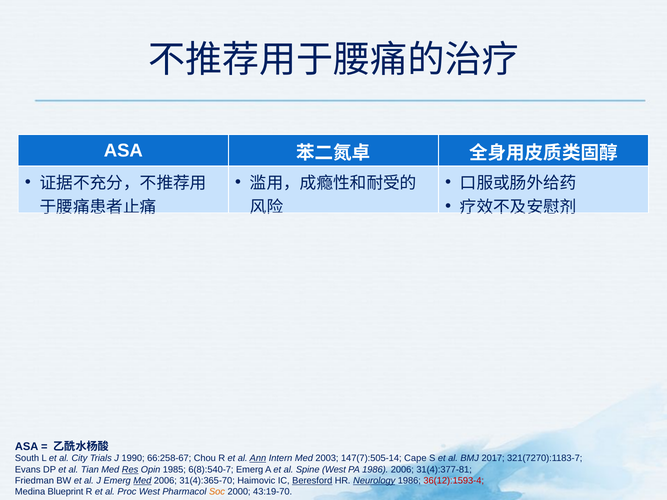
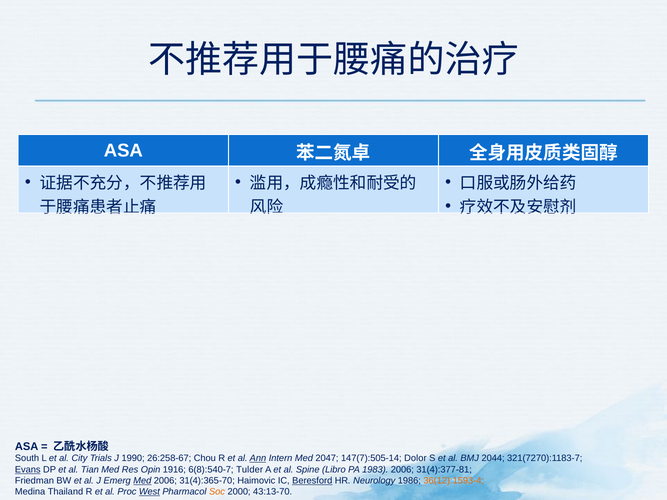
66:258-67: 66:258-67 -> 26:258-67 (169, 459)
2003: 2003 -> 2047 (327, 459)
Cape: Cape -> Dolor (415, 459)
2017: 2017 -> 2044 (493, 459)
Evans underline: none -> present (28, 470)
Res underline: present -> none (130, 470)
1985: 1985 -> 1916 (174, 470)
6(8):540-7 Emerg: Emerg -> Tulder (250, 470)
Spine West: West -> Libro (334, 470)
PA 1986: 1986 -> 1983 (375, 470)
Neurology underline: present -> none (374, 481)
36(12):1593-4 colour: red -> orange (454, 481)
Blueprint: Blueprint -> Thailand (65, 492)
West underline: none -> present (149, 492)
43:19-70: 43:19-70 -> 43:13-70 (273, 492)
